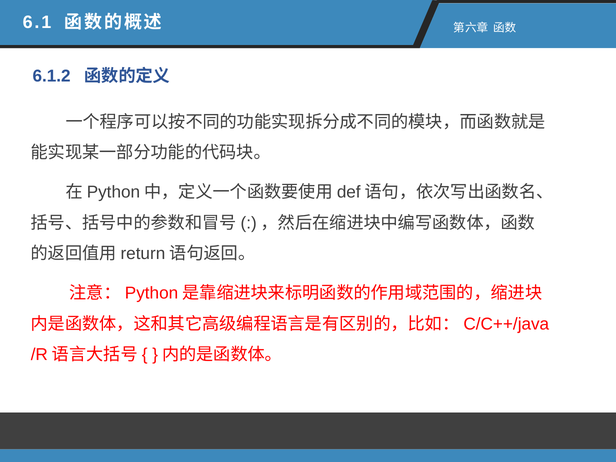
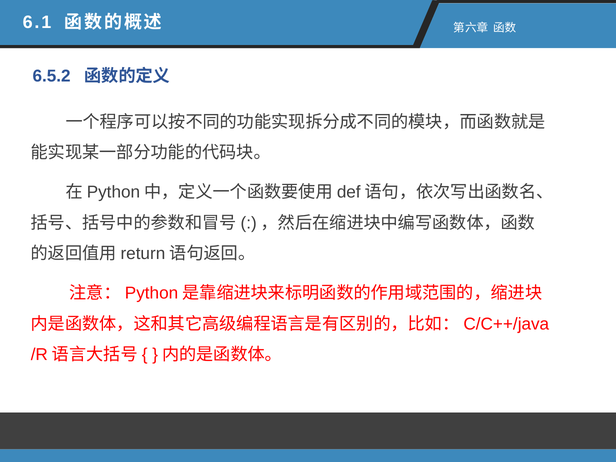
6.1.2: 6.1.2 -> 6.5.2 (52, 76)
